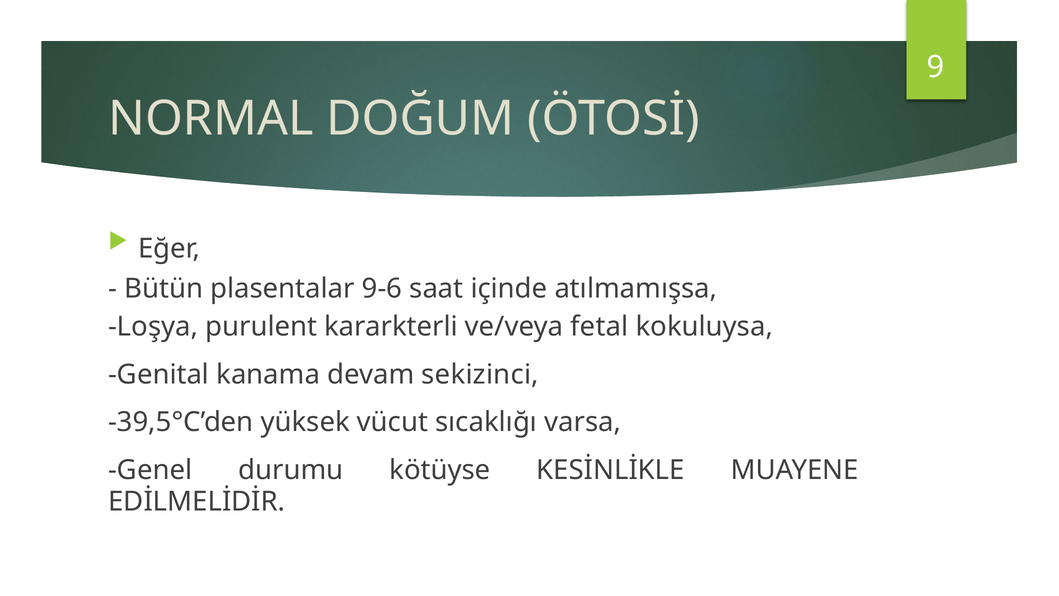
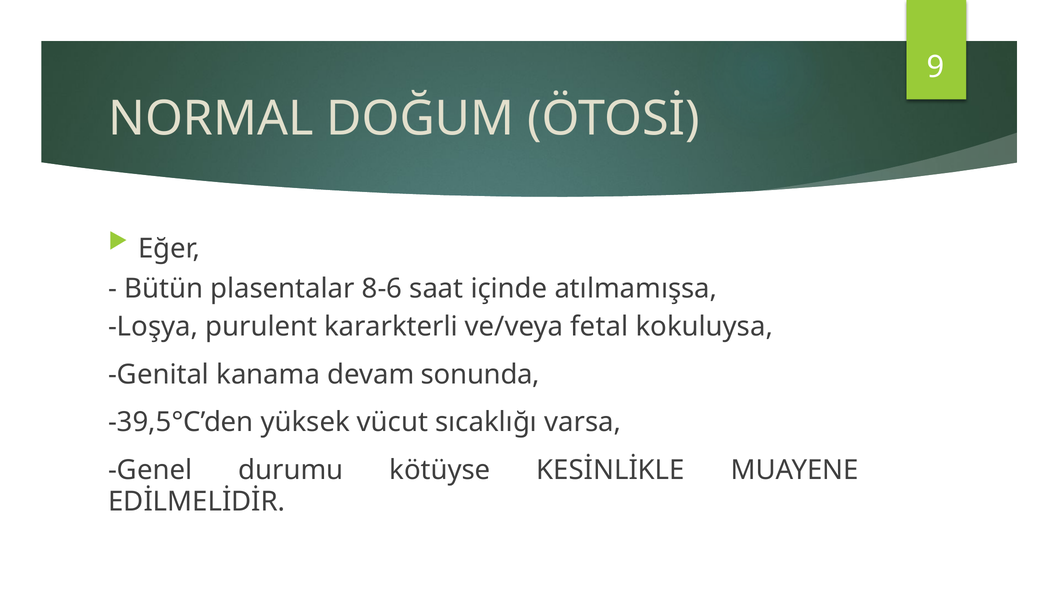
9-6: 9-6 -> 8-6 (382, 288)
sekizinci: sekizinci -> sonunda (480, 374)
